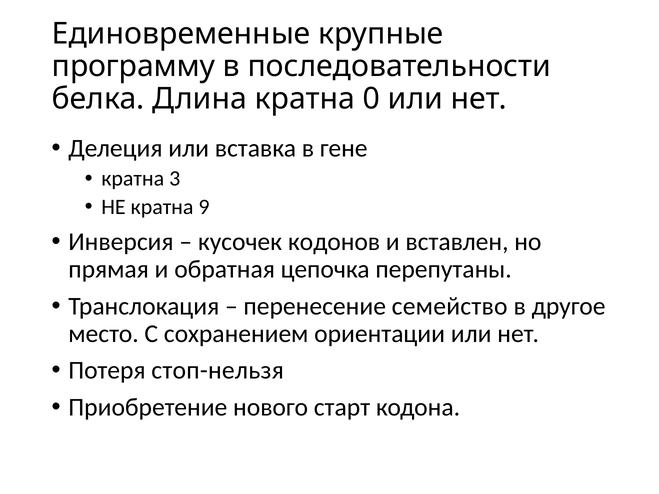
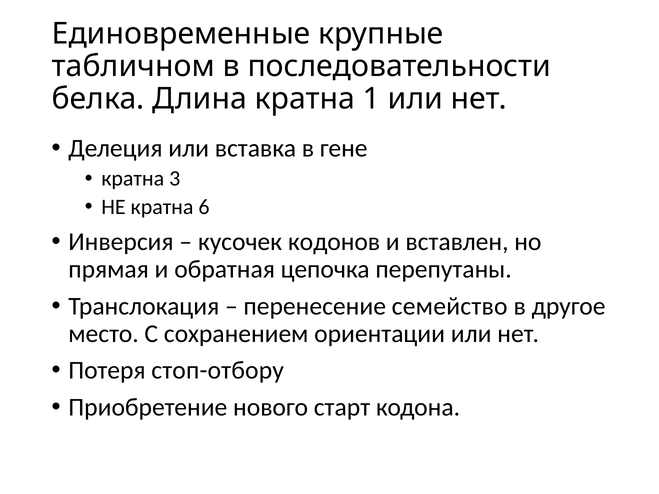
программу: программу -> табличном (133, 66)
0: 0 -> 1 (371, 99)
9: 9 -> 6 (204, 207)
стоп-нельзя: стоп-нельзя -> стоп-отбору (218, 371)
